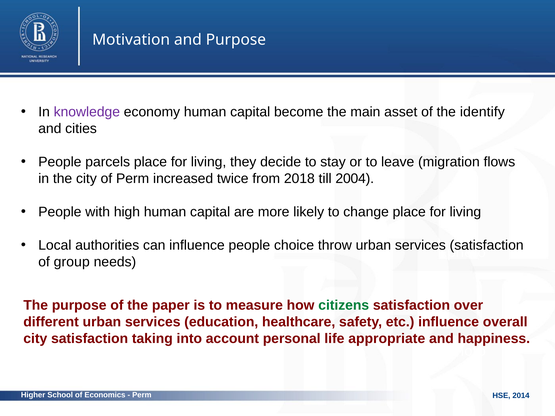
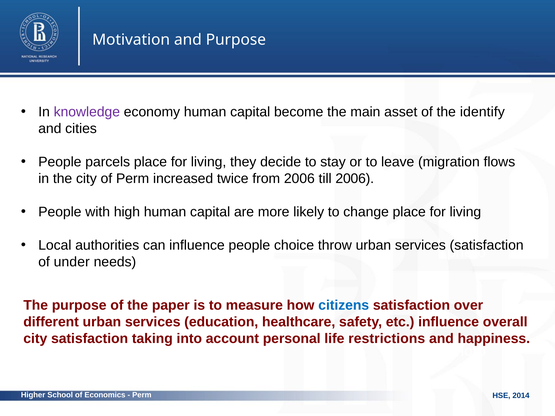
from 2018: 2018 -> 2006 (299, 179)
till 2004: 2004 -> 2006 (355, 179)
group: group -> under (72, 262)
citizens colour: green -> blue (344, 305)
appropriate: appropriate -> restrictions (387, 339)
